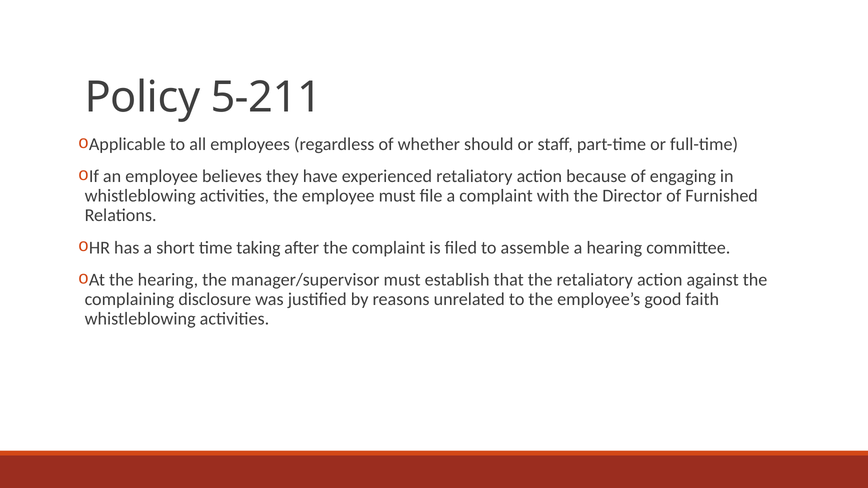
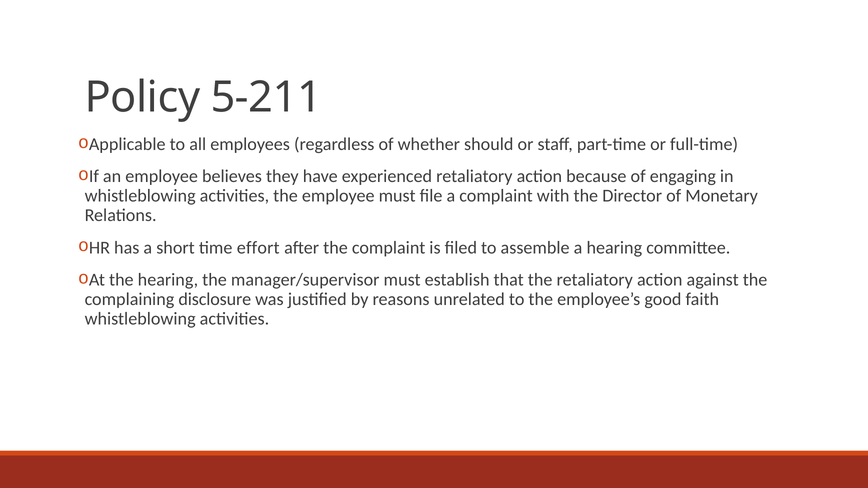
Furnished: Furnished -> Monetary (722, 196)
taking: taking -> effort (258, 248)
